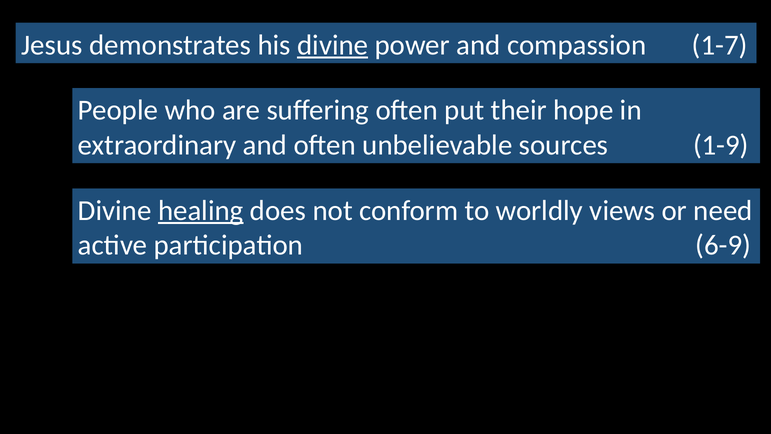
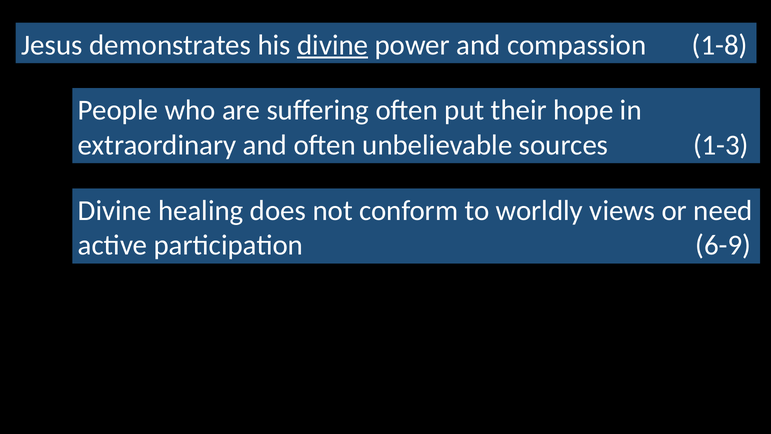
1-7: 1-7 -> 1-8 (720, 45)
1-9: 1-9 -> 1-3 (721, 145)
healing underline: present -> none (201, 210)
